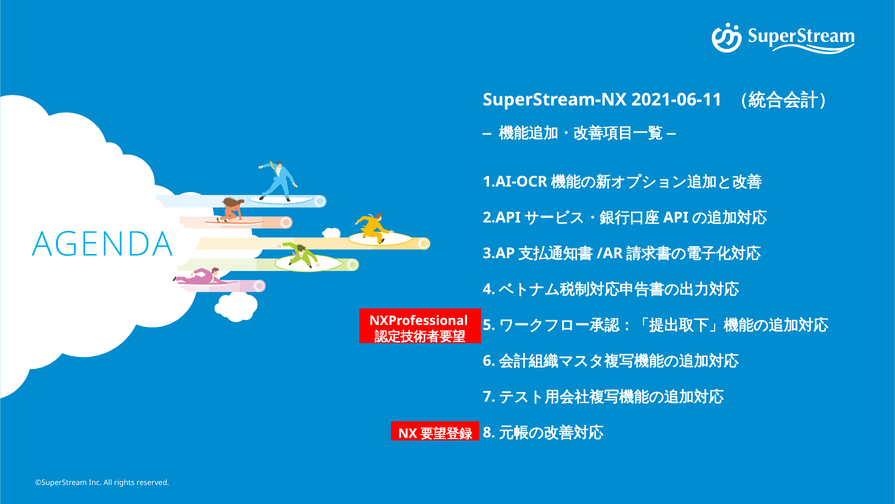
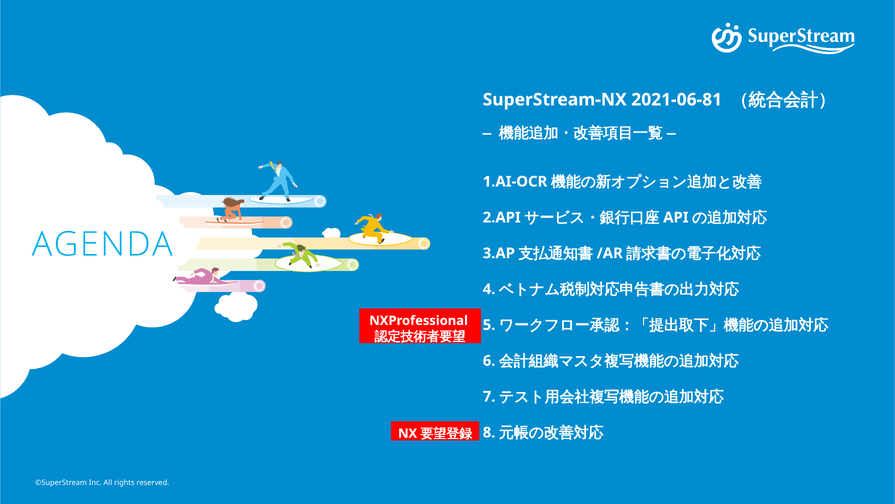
2021-06-11: 2021-06-11 -> 2021-06-81 (677, 100)
